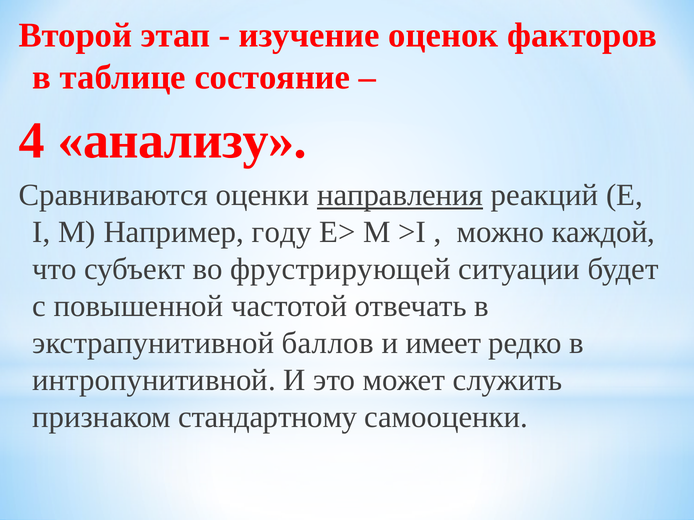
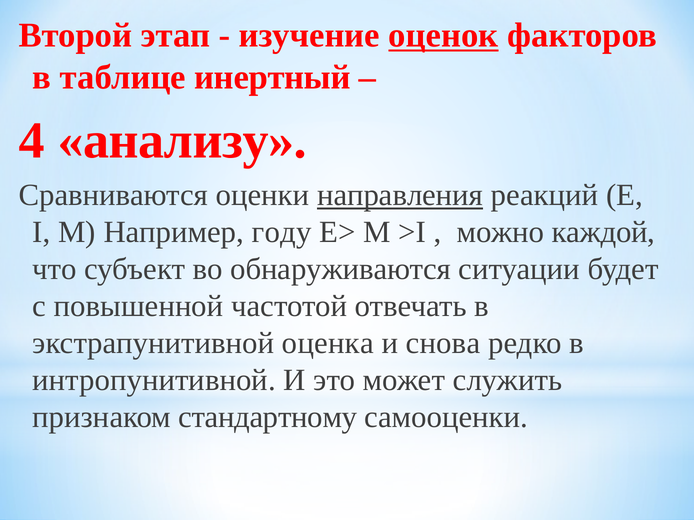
оценок underline: none -> present (443, 36)
состояние: состояние -> инертный (272, 77)
фрустрирующей: фрустрирующей -> обнаруживаются (341, 269)
баллов: баллов -> оценка (328, 343)
имеет: имеет -> снова (443, 343)
